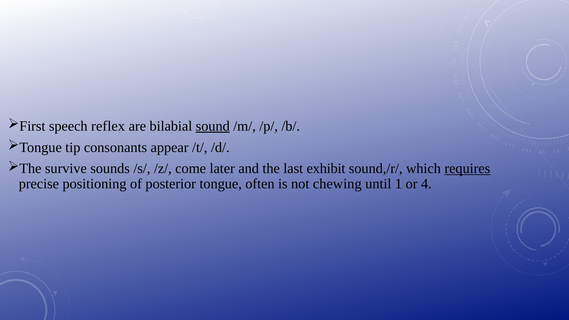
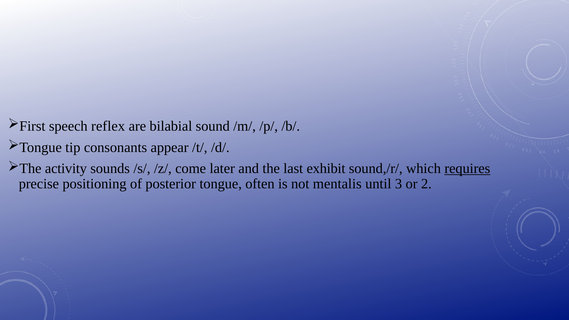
sound underline: present -> none (213, 126)
survive: survive -> activity (66, 169)
chewing: chewing -> mentalis (337, 184)
1: 1 -> 3 (399, 184)
4: 4 -> 2 (426, 184)
